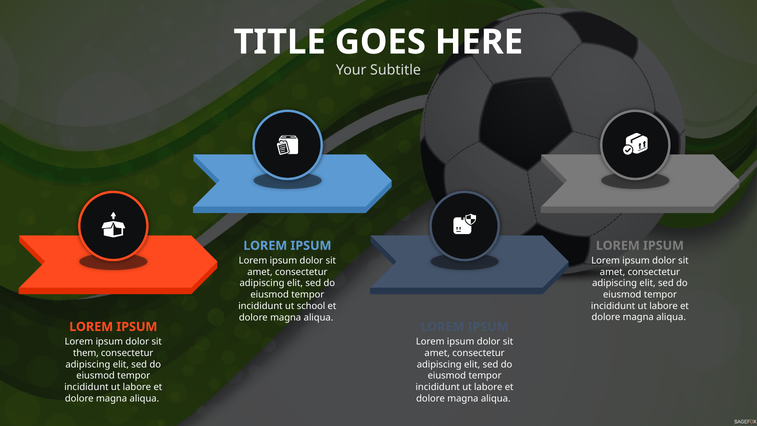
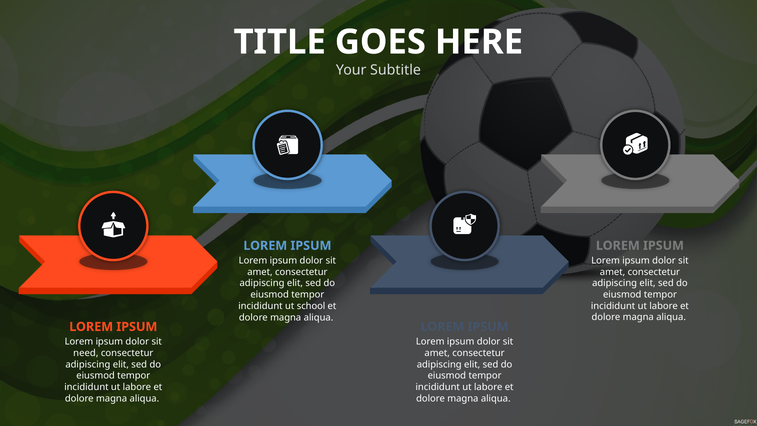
them: them -> need (86, 353)
